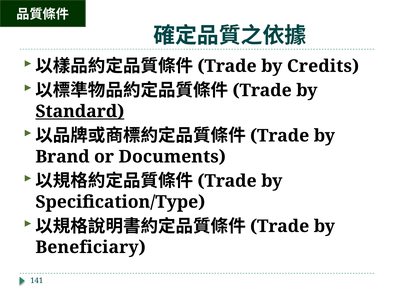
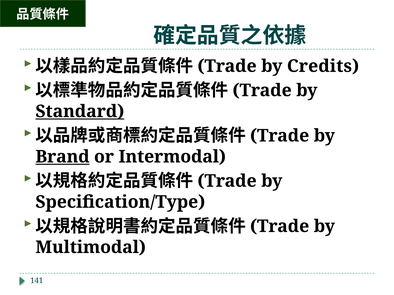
Brand underline: none -> present (63, 157)
Documents: Documents -> Intermodal (172, 157)
Beneficiary: Beneficiary -> Multimodal (91, 248)
